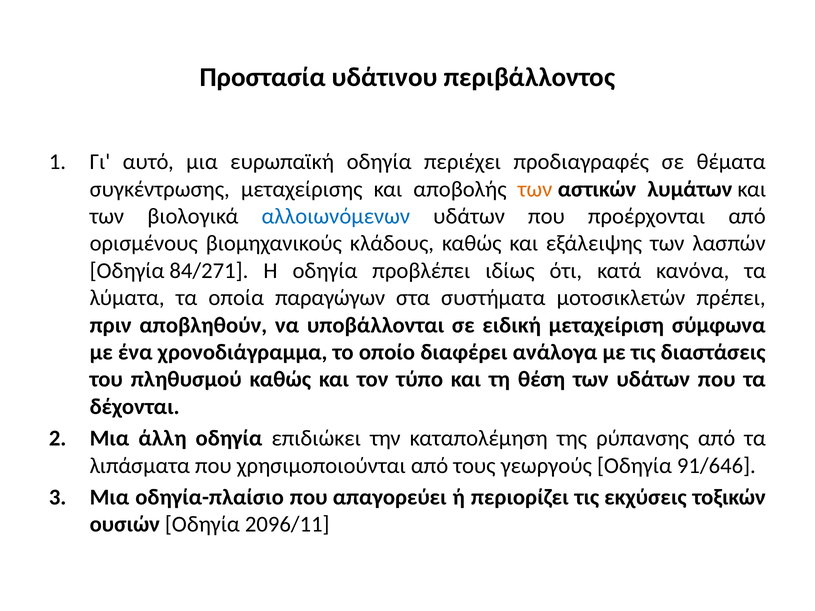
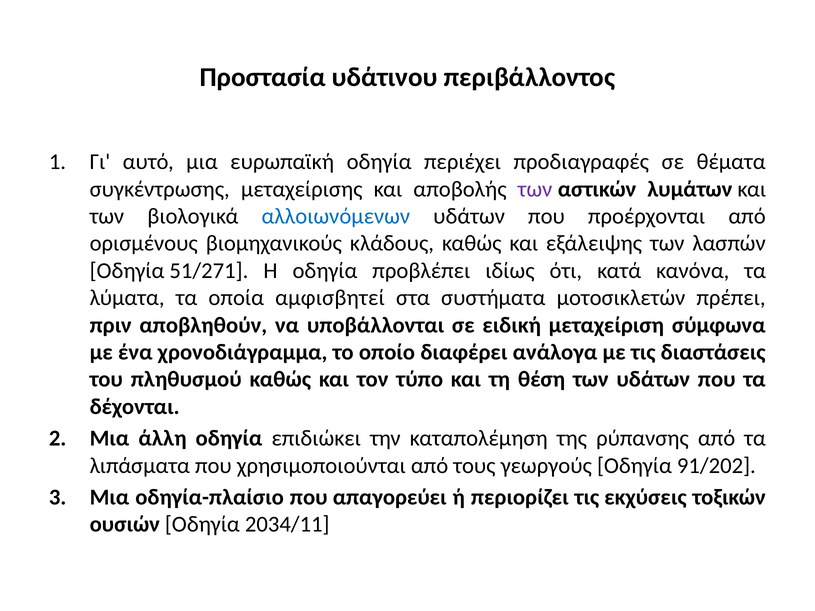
των colour: orange -> purple (535, 189)
84/271: 84/271 -> 51/271 (209, 271)
παραγώγων: παραγώγων -> αμφισβητεί (330, 298)
91/646: 91/646 -> 91/202 (716, 466)
2096/11: 2096/11 -> 2034/11 (287, 525)
